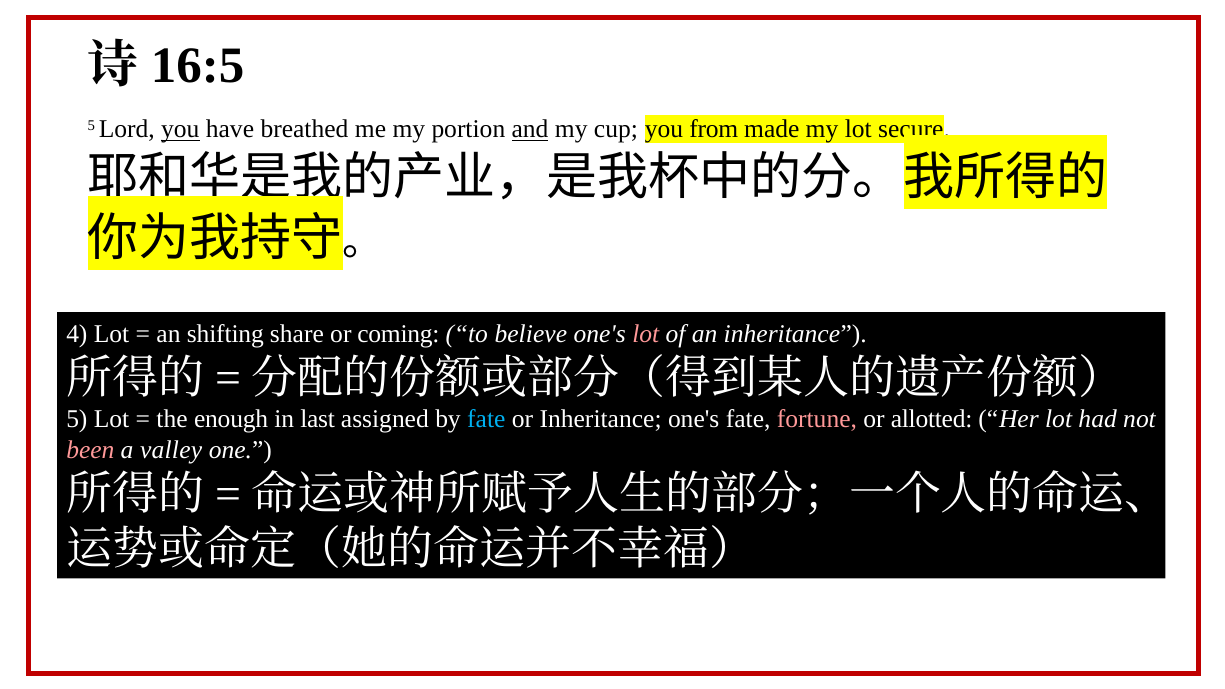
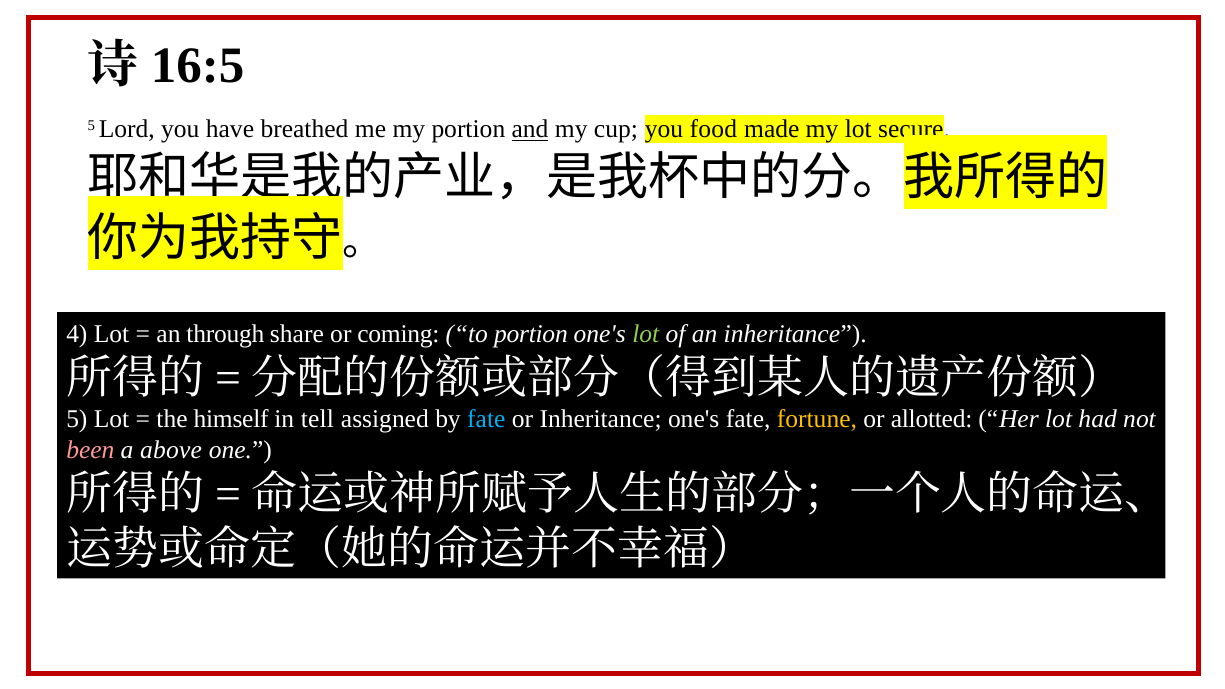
you underline: present -> none (180, 129)
from: from -> food (713, 129)
shifting: shifting -> through (225, 334)
to believe: believe -> portion (531, 334)
lot colour: pink -> light green (646, 334)
enough: enough -> himself (231, 420)
last: last -> tell (317, 420)
fortune colour: pink -> yellow (817, 420)
valley: valley -> above (171, 450)
